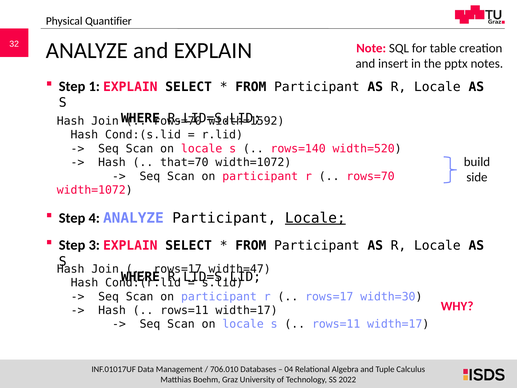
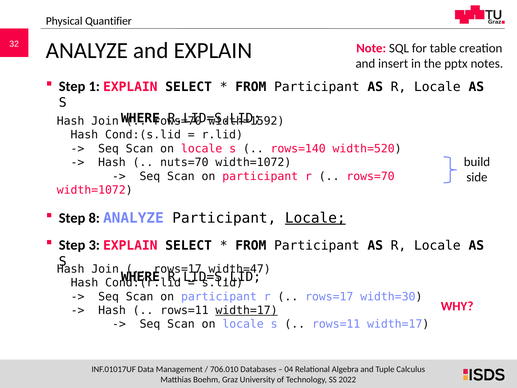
that=70: that=70 -> nuts=70 (184, 162)
4: 4 -> 8 (94, 218)
width=17 underline: none -> present (247, 310)
